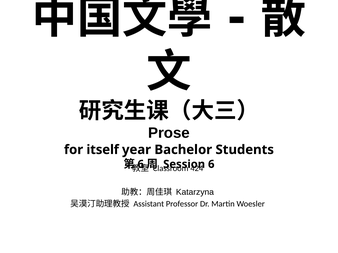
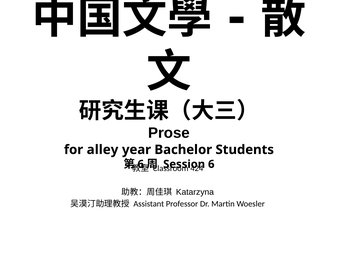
itself: itself -> alley (102, 150)
